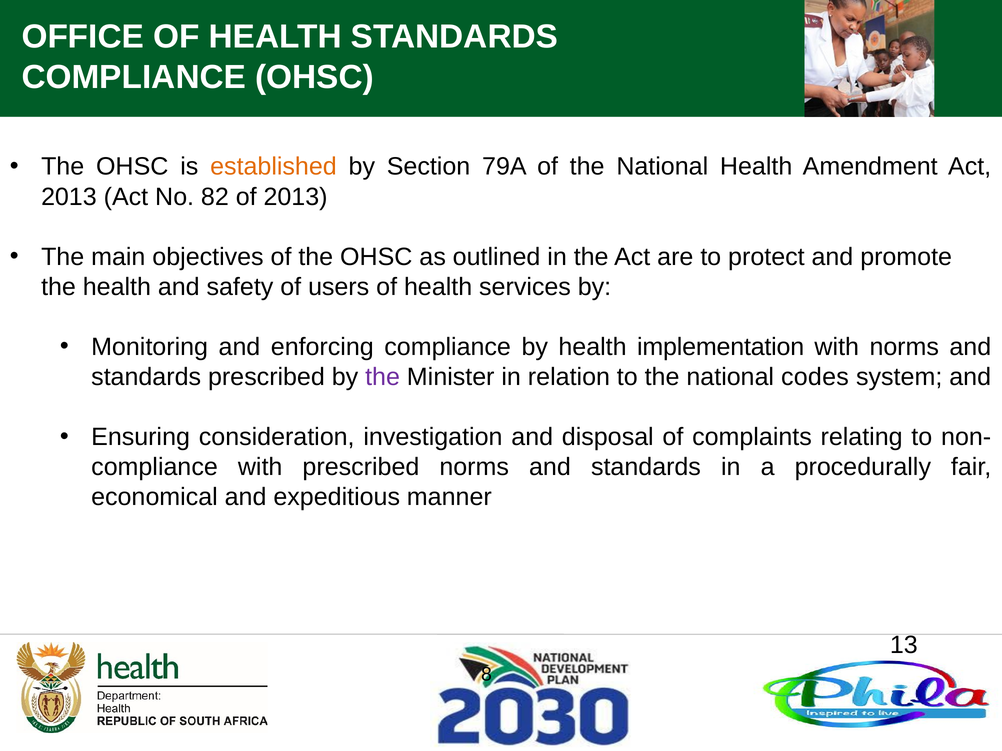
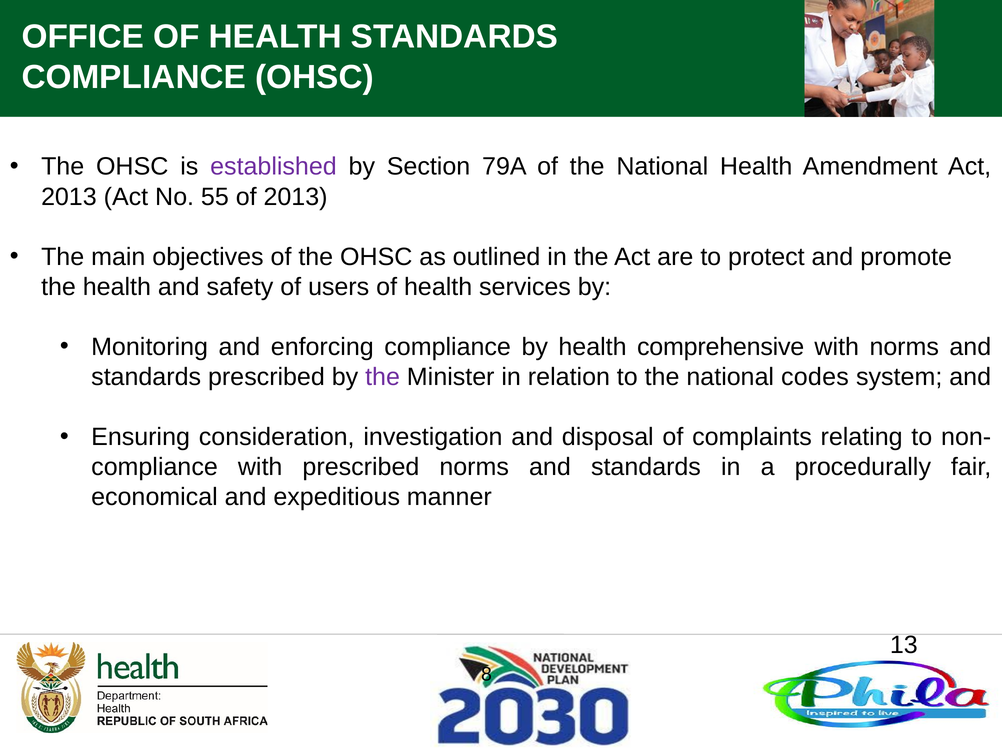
established colour: orange -> purple (273, 167)
82: 82 -> 55 (215, 197)
implementation: implementation -> comprehensive (721, 347)
